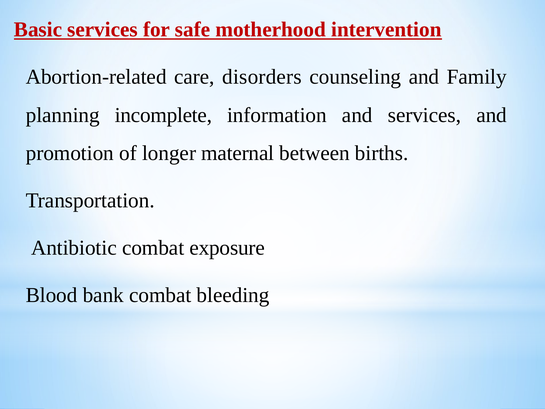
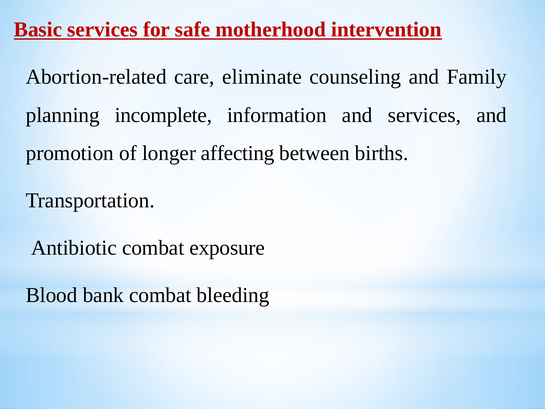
disorders: disorders -> eliminate (262, 77)
maternal: maternal -> affecting (238, 153)
